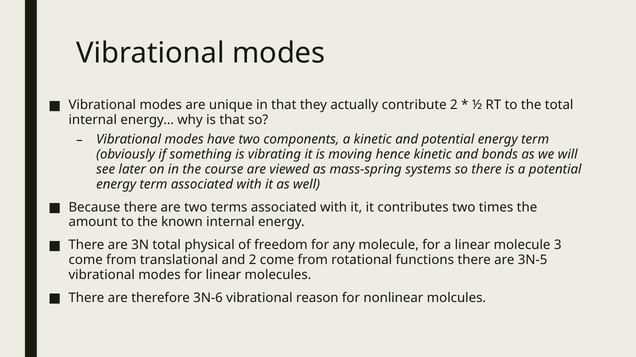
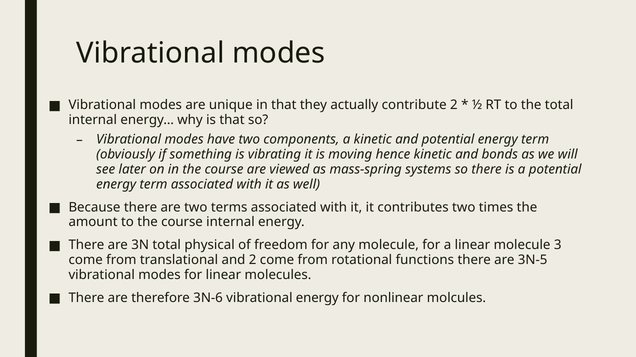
to the known: known -> course (182, 223)
vibrational reason: reason -> energy (317, 298)
